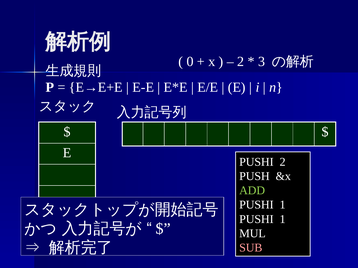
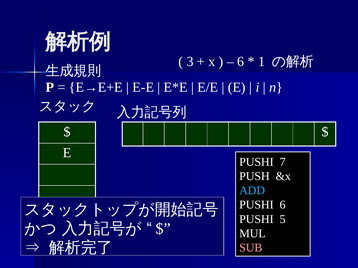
0: 0 -> 3 (190, 62)
2: 2 -> 6 (241, 62)
3: 3 -> 1 (262, 62)
PUSHI 2: 2 -> 7 (283, 162)
ADD colour: light green -> light blue (252, 191)
1: 1 -> 6 (283, 205)
1: 1 -> 5 (283, 220)
